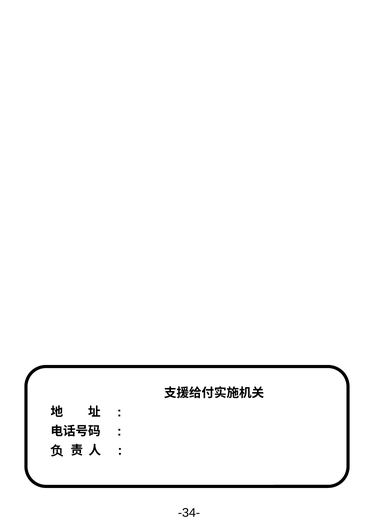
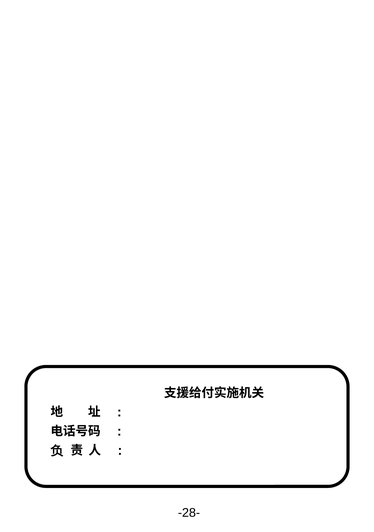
-34-: -34- -> -28- (189, 512)
